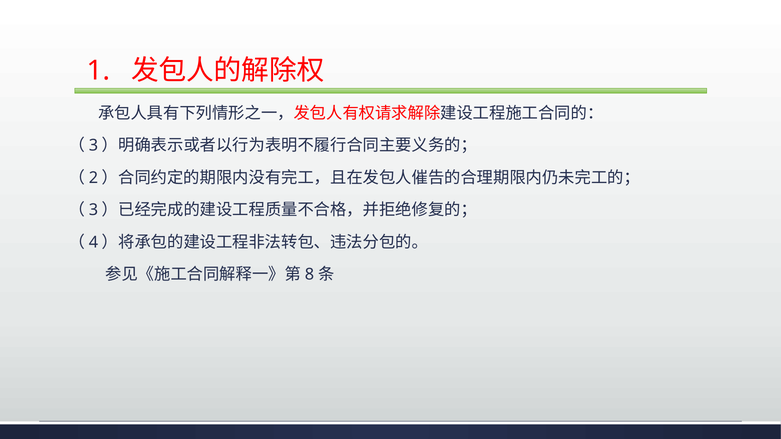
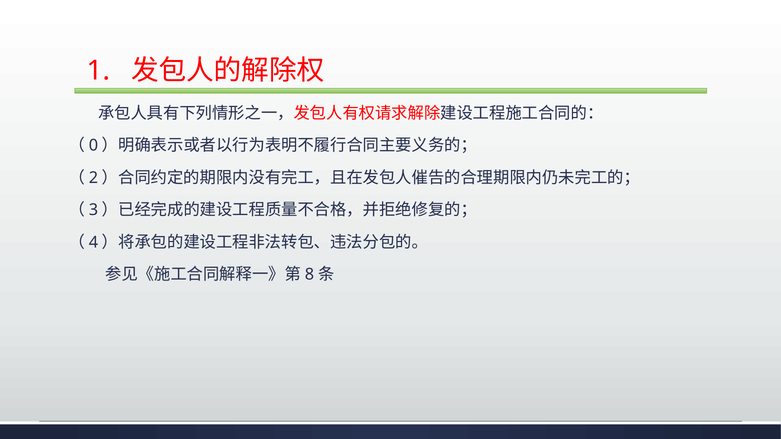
3: 3 -> 0 (93, 146)
